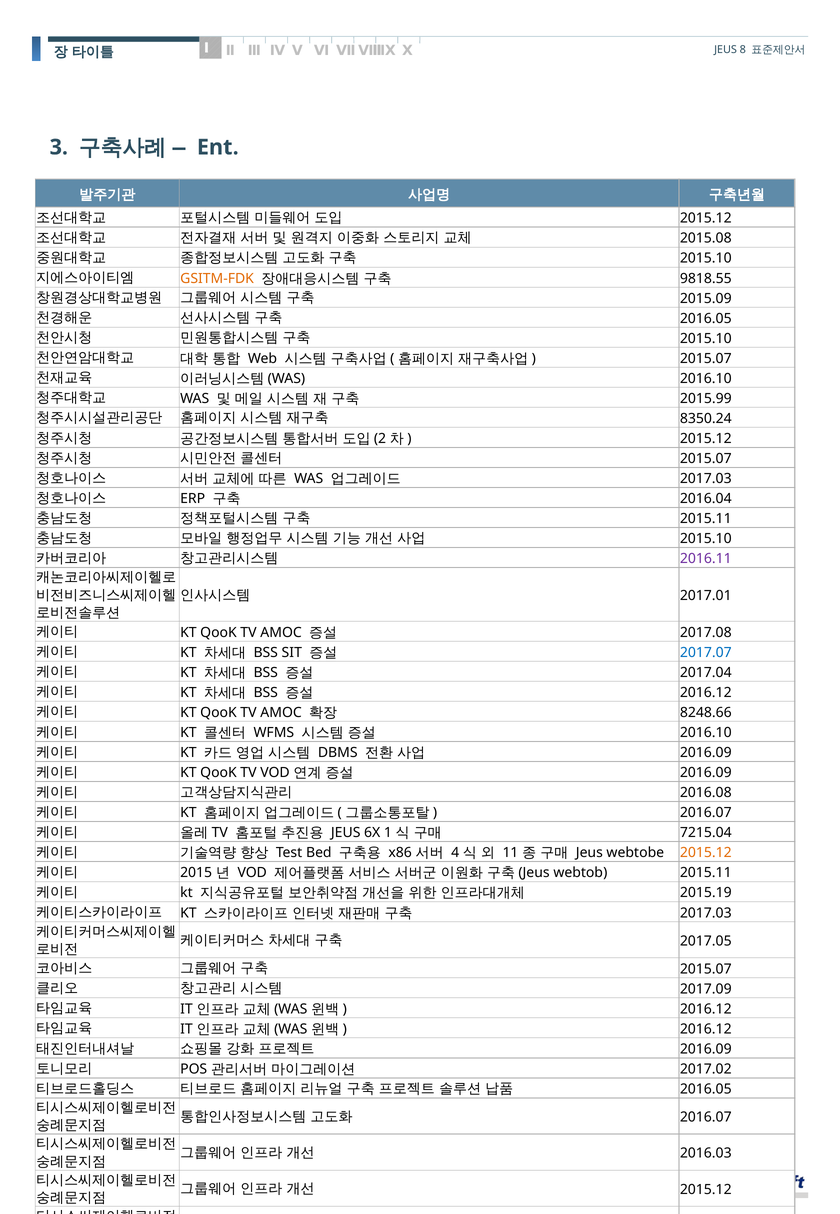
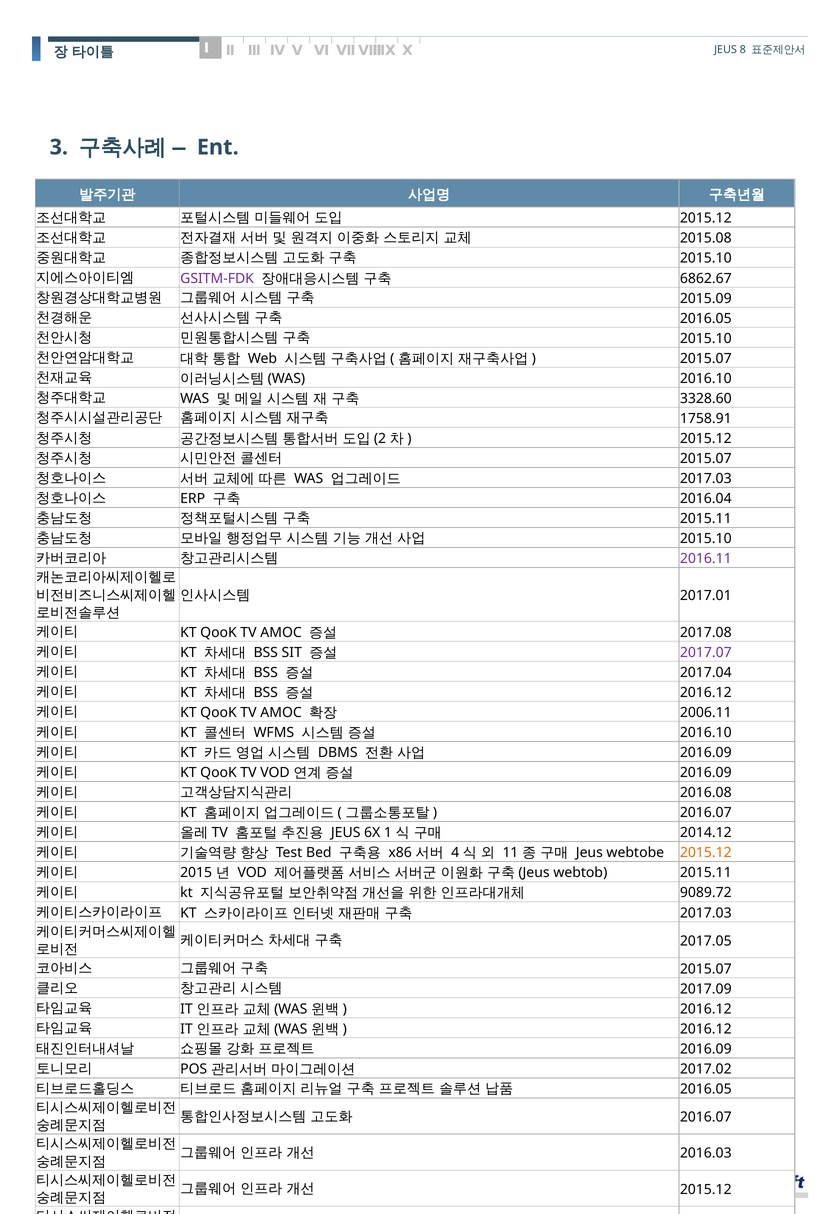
GSITM-FDK colour: orange -> purple (217, 278)
9818.55: 9818.55 -> 6862.67 (706, 278)
2015.99: 2015.99 -> 3328.60 (706, 398)
8350.24: 8350.24 -> 1758.91 (706, 418)
2017.07 colour: blue -> purple (706, 652)
8248.66: 8248.66 -> 2006.11 (706, 712)
7215.04: 7215.04 -> 2014.12 (706, 832)
2015.19: 2015.19 -> 9089.72 (706, 892)
